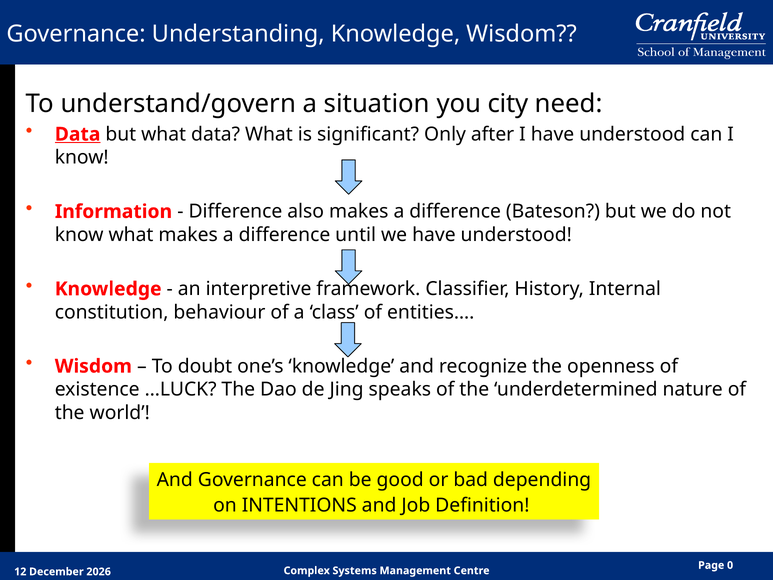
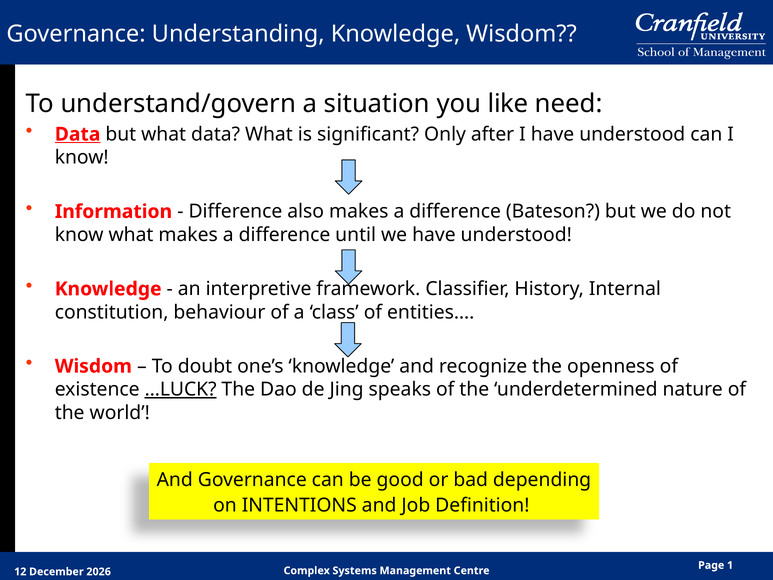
city: city -> like (508, 104)
…LUCK underline: none -> present (181, 389)
0: 0 -> 1 (730, 565)
